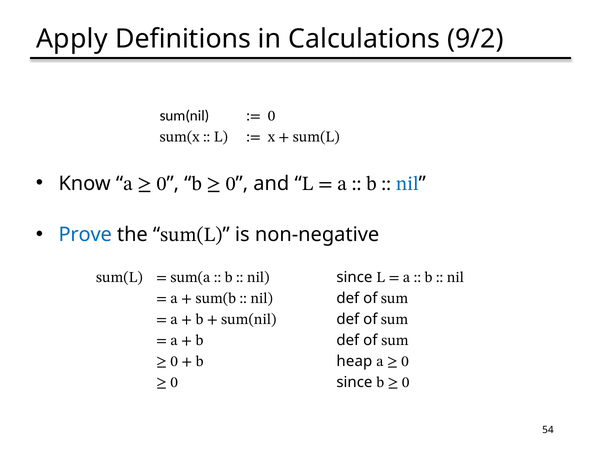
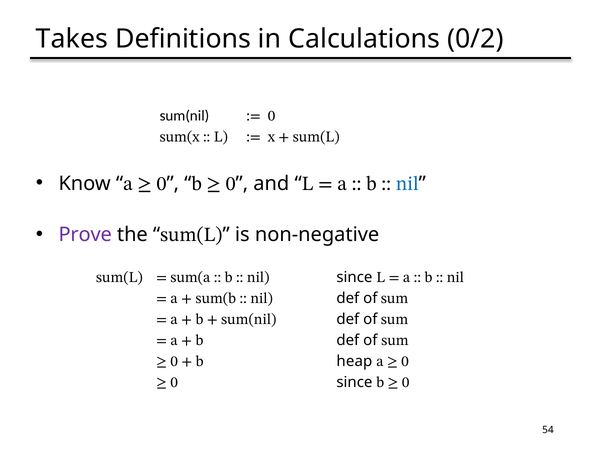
Apply: Apply -> Takes (72, 39)
9/2: 9/2 -> 0/2 (475, 39)
Prove colour: blue -> purple (85, 235)
